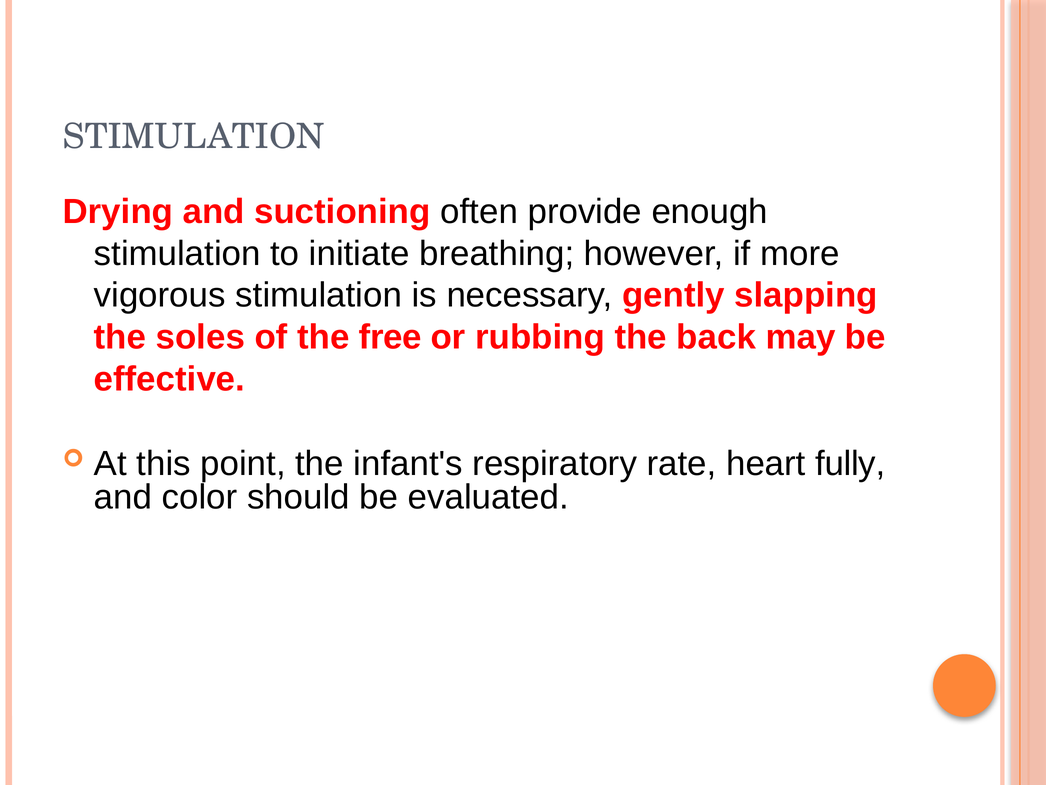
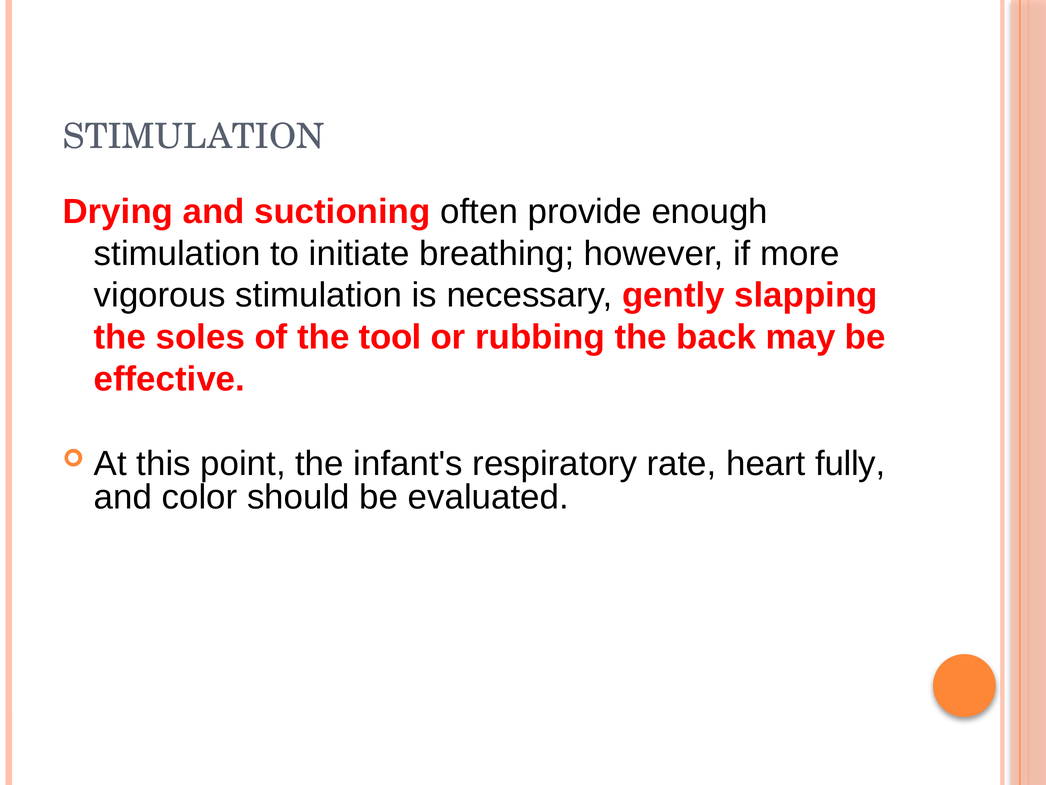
free: free -> tool (390, 337)
